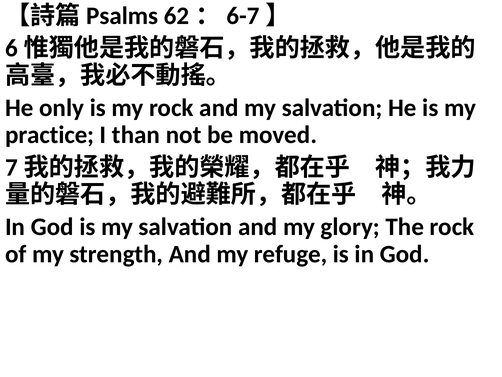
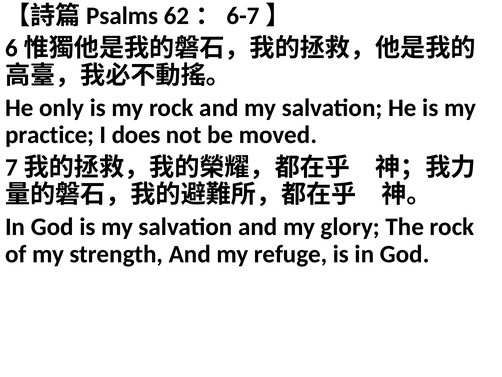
than: than -> does (136, 135)
